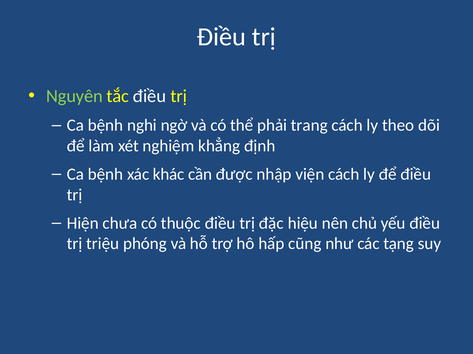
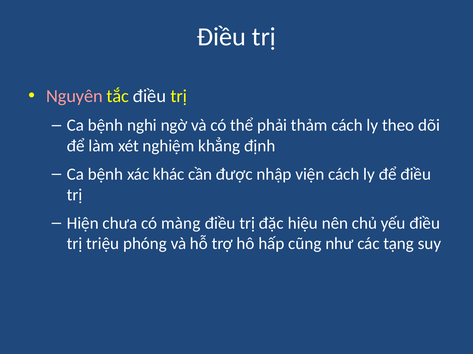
Nguyên colour: light green -> pink (74, 96)
trang: trang -> thảm (309, 126)
thuộc: thuộc -> màng (181, 224)
